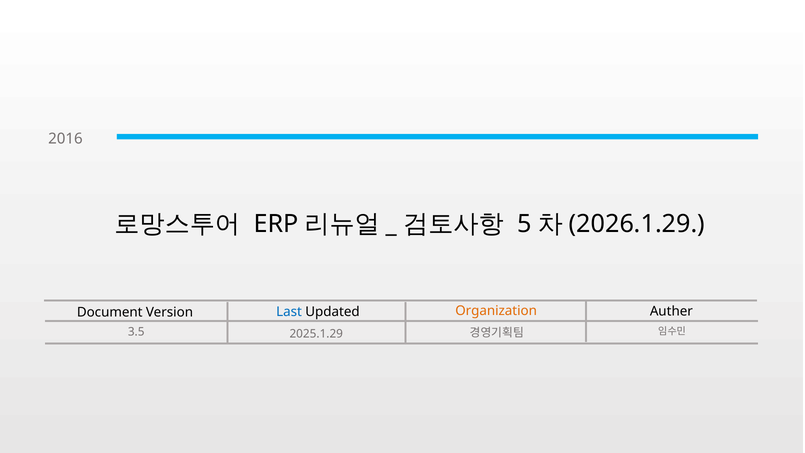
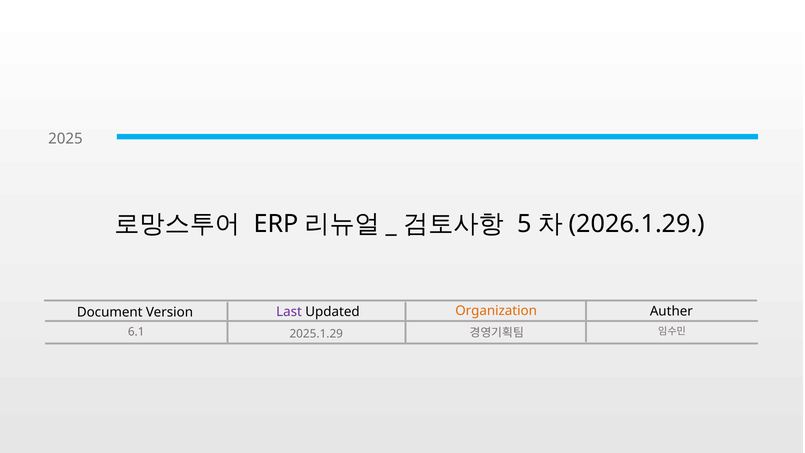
2016: 2016 -> 2025 (65, 139)
Last colour: blue -> purple (289, 311)
3.5: 3.5 -> 6.1 (136, 332)
